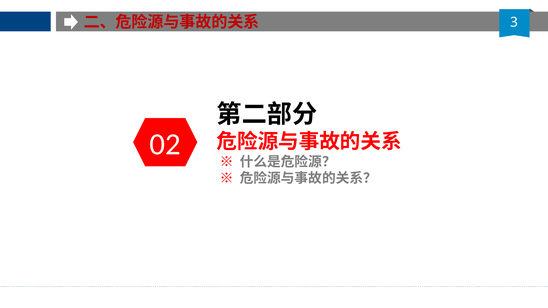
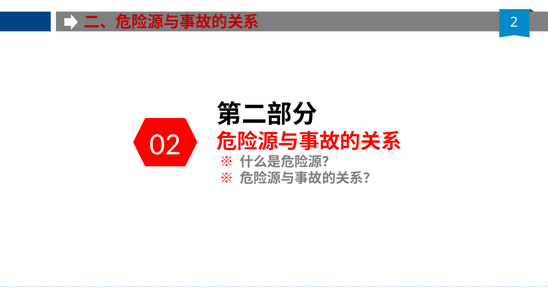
3: 3 -> 2 (514, 22)
